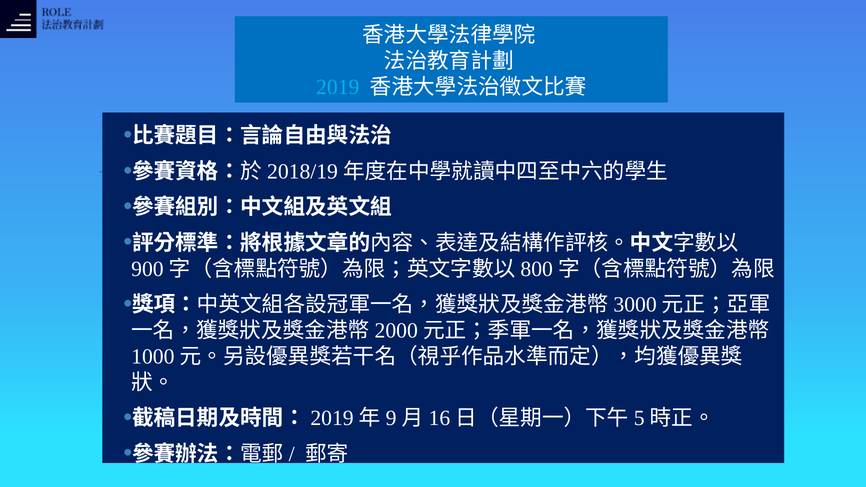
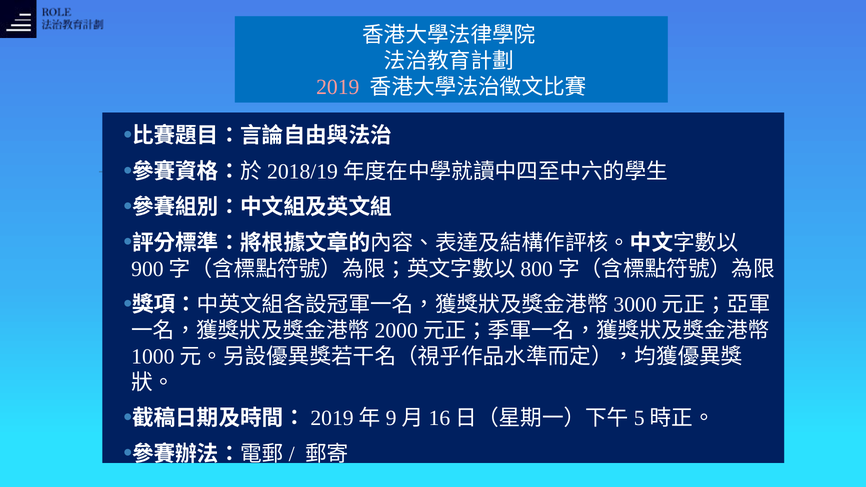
2019 colour: light blue -> pink (338, 87)
